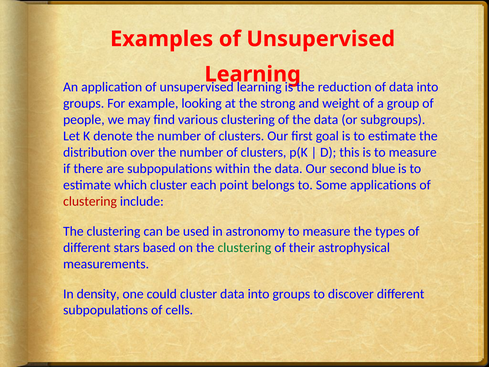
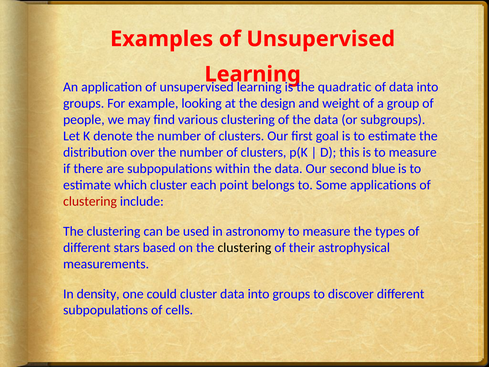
reduction: reduction -> quadratic (345, 87)
strong: strong -> design (278, 103)
clustering colour: green -> black (244, 247)
